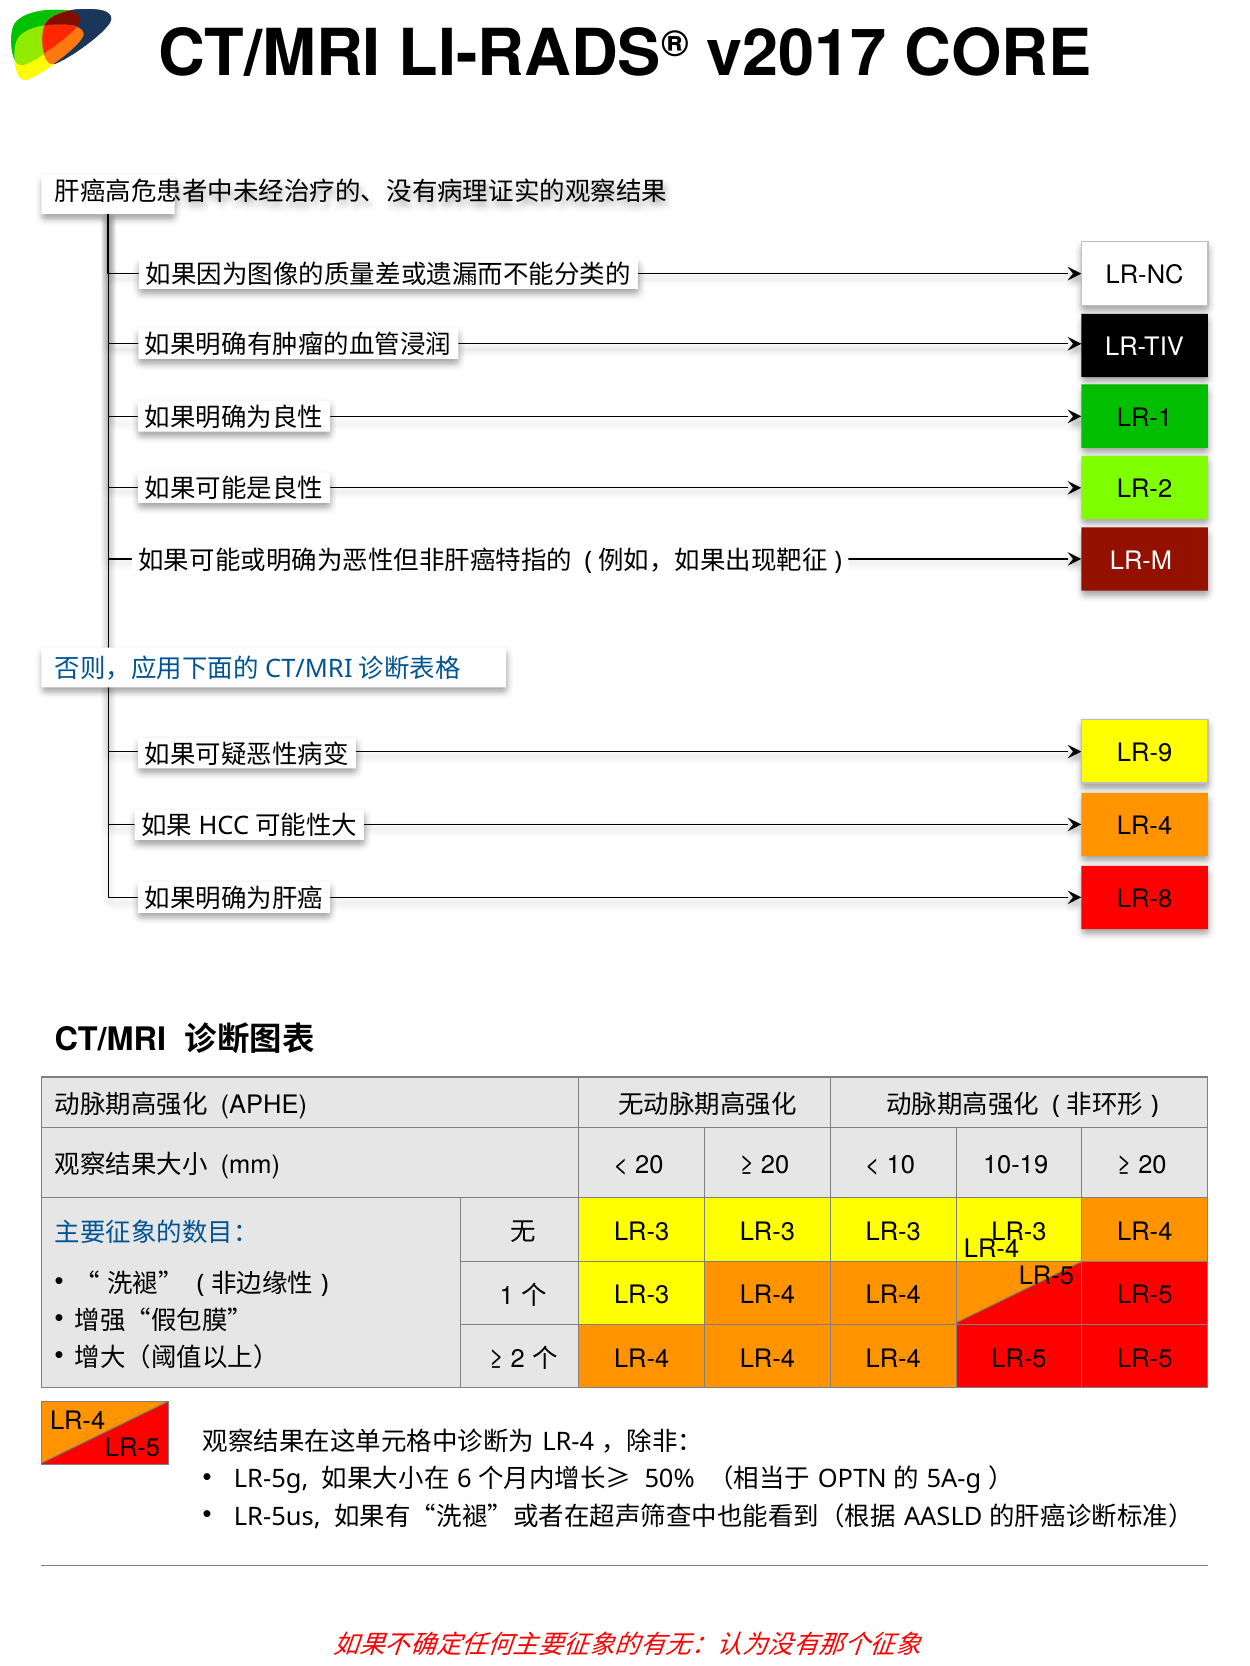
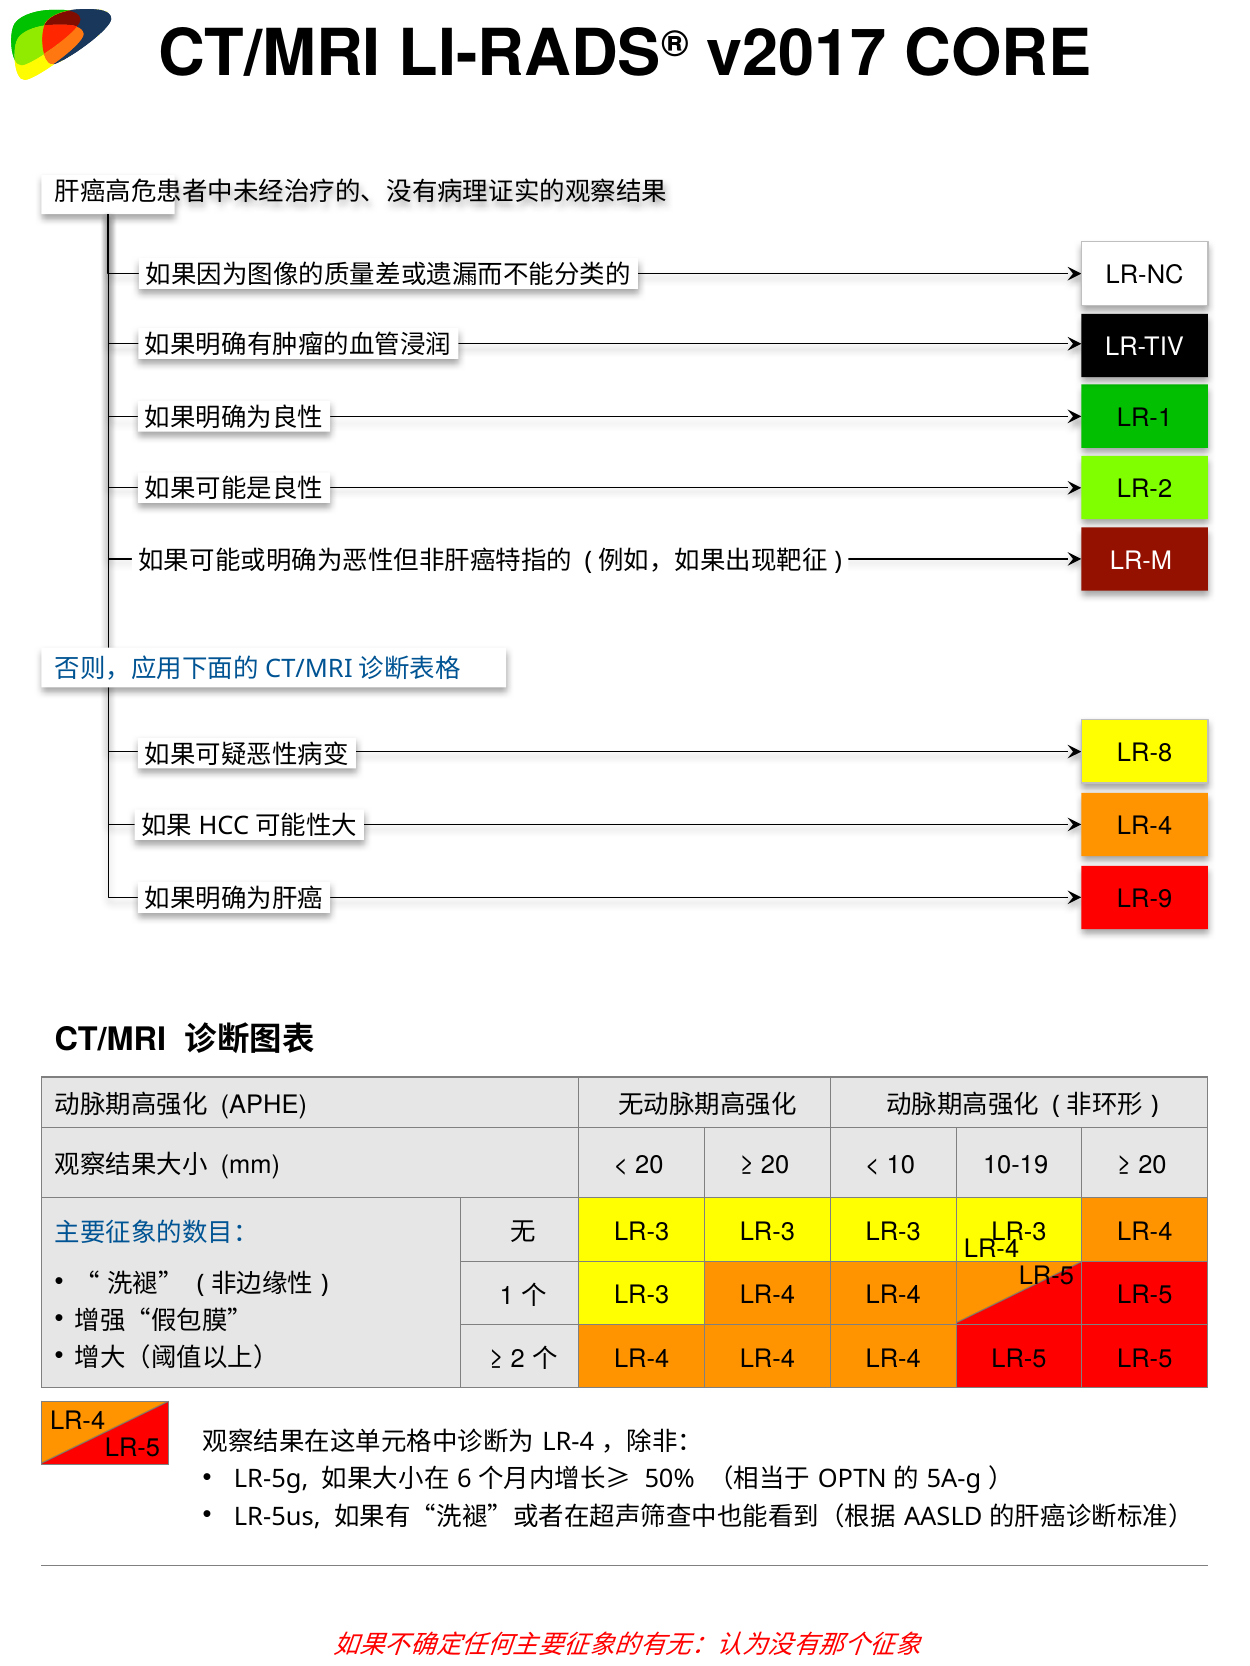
LR-9: LR-9 -> LR-8 (1145, 753)
LR-8: LR-8 -> LR-9 (1145, 900)
